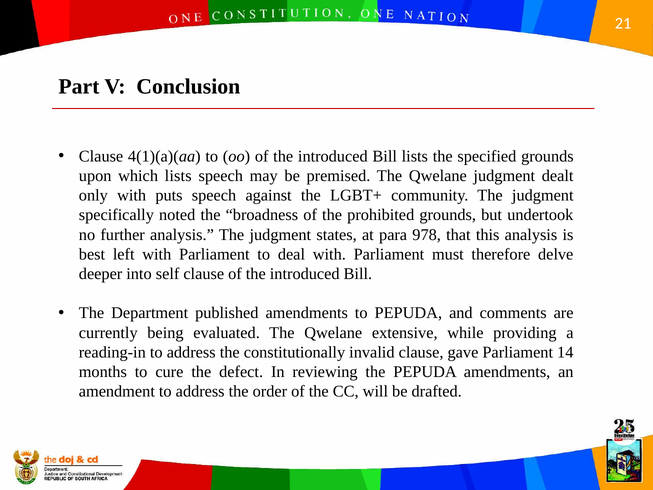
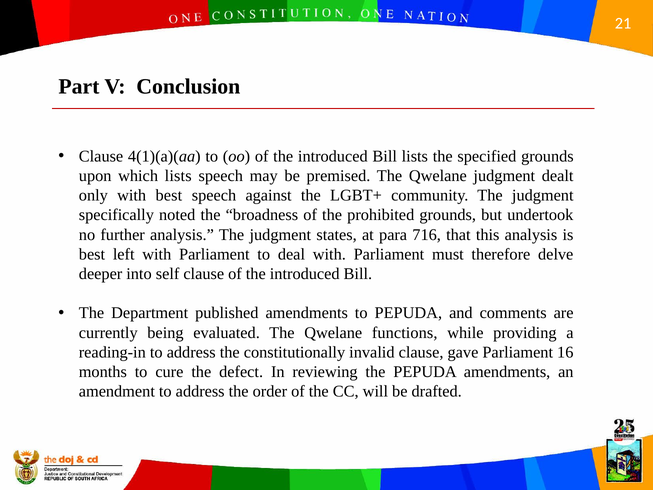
with puts: puts -> best (169, 195)
978: 978 -> 716 (427, 235)
extensive: extensive -> functions (405, 333)
14: 14 -> 16 (565, 352)
